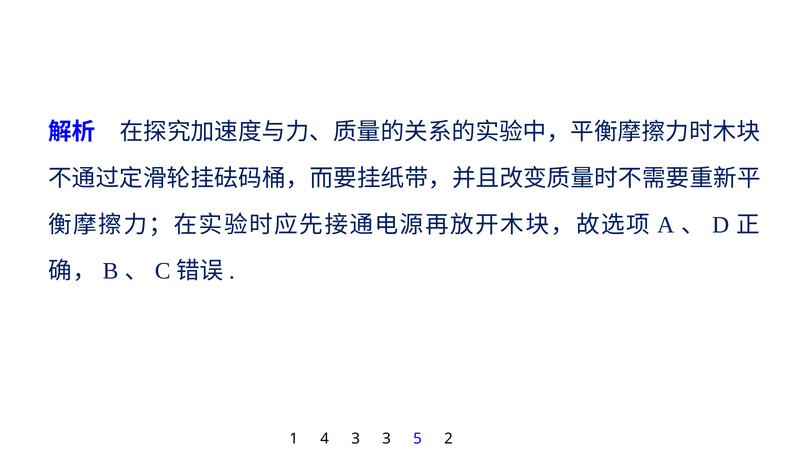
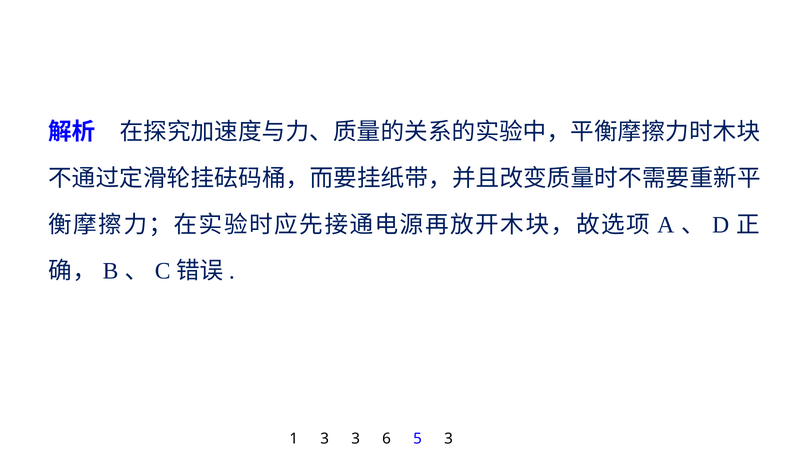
1 4: 4 -> 3 (325, 439)
3 3: 3 -> 6 (387, 439)
5 2: 2 -> 3 (448, 439)
